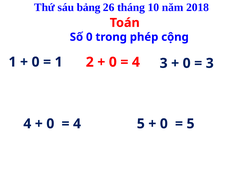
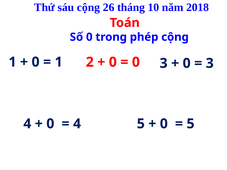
sáu bảng: bảng -> cộng (88, 7)
4: 4 -> 0 (136, 62)
